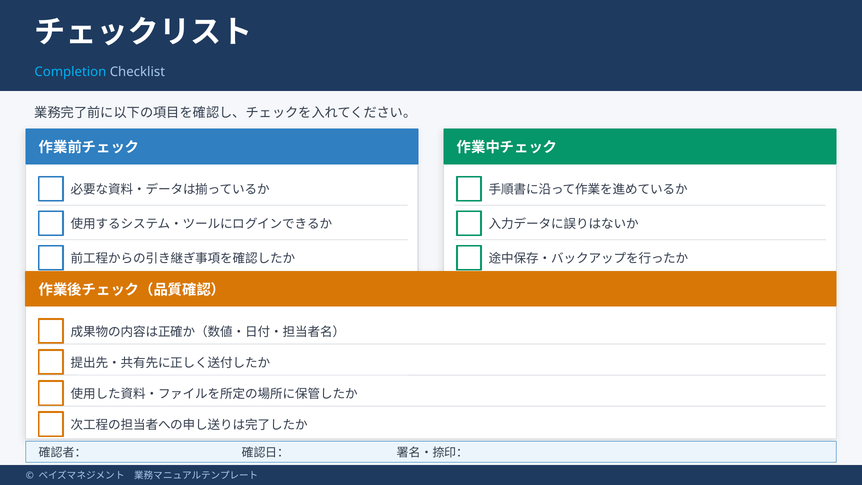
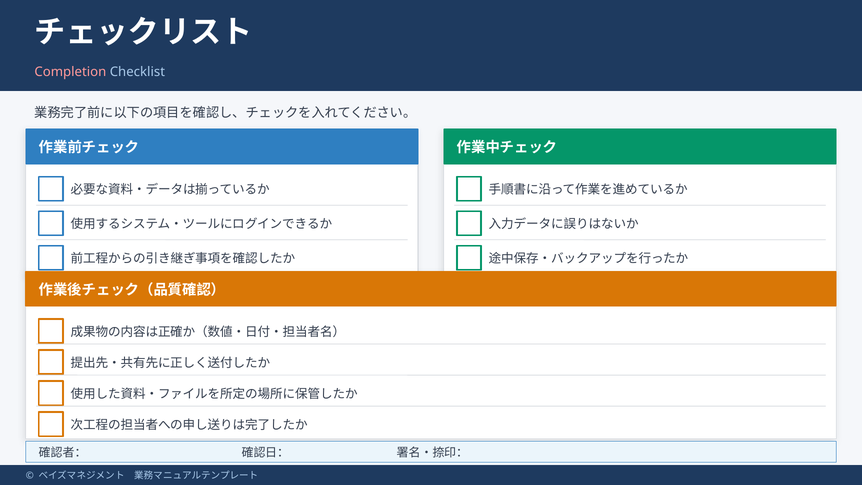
Completion colour: light blue -> pink (70, 72)
